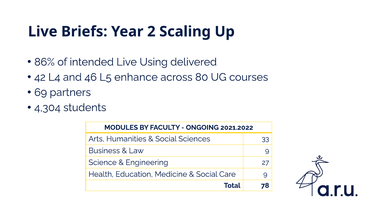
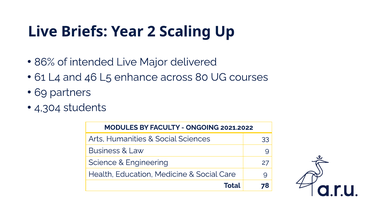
Using: Using -> Major (154, 62)
42: 42 -> 61 (40, 77)
